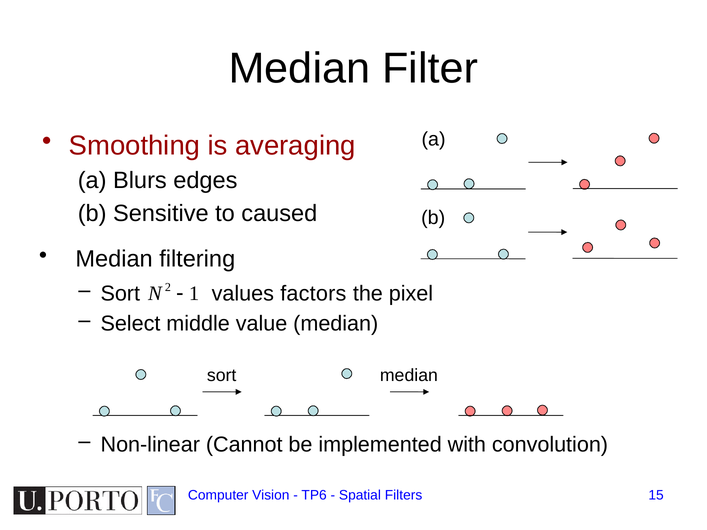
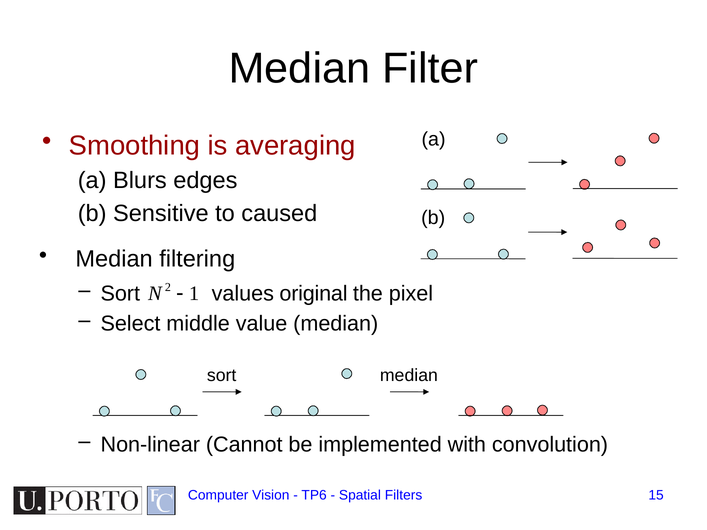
factors: factors -> original (314, 294)
